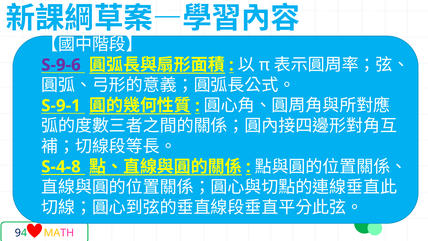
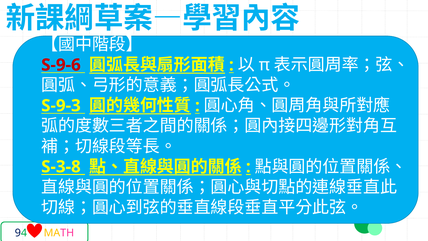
S-9-6 colour: purple -> red (61, 65)
S-9-1: S-9-1 -> S-9-3 (61, 106)
S-4-8: S-4-8 -> S-3-8 (61, 167)
